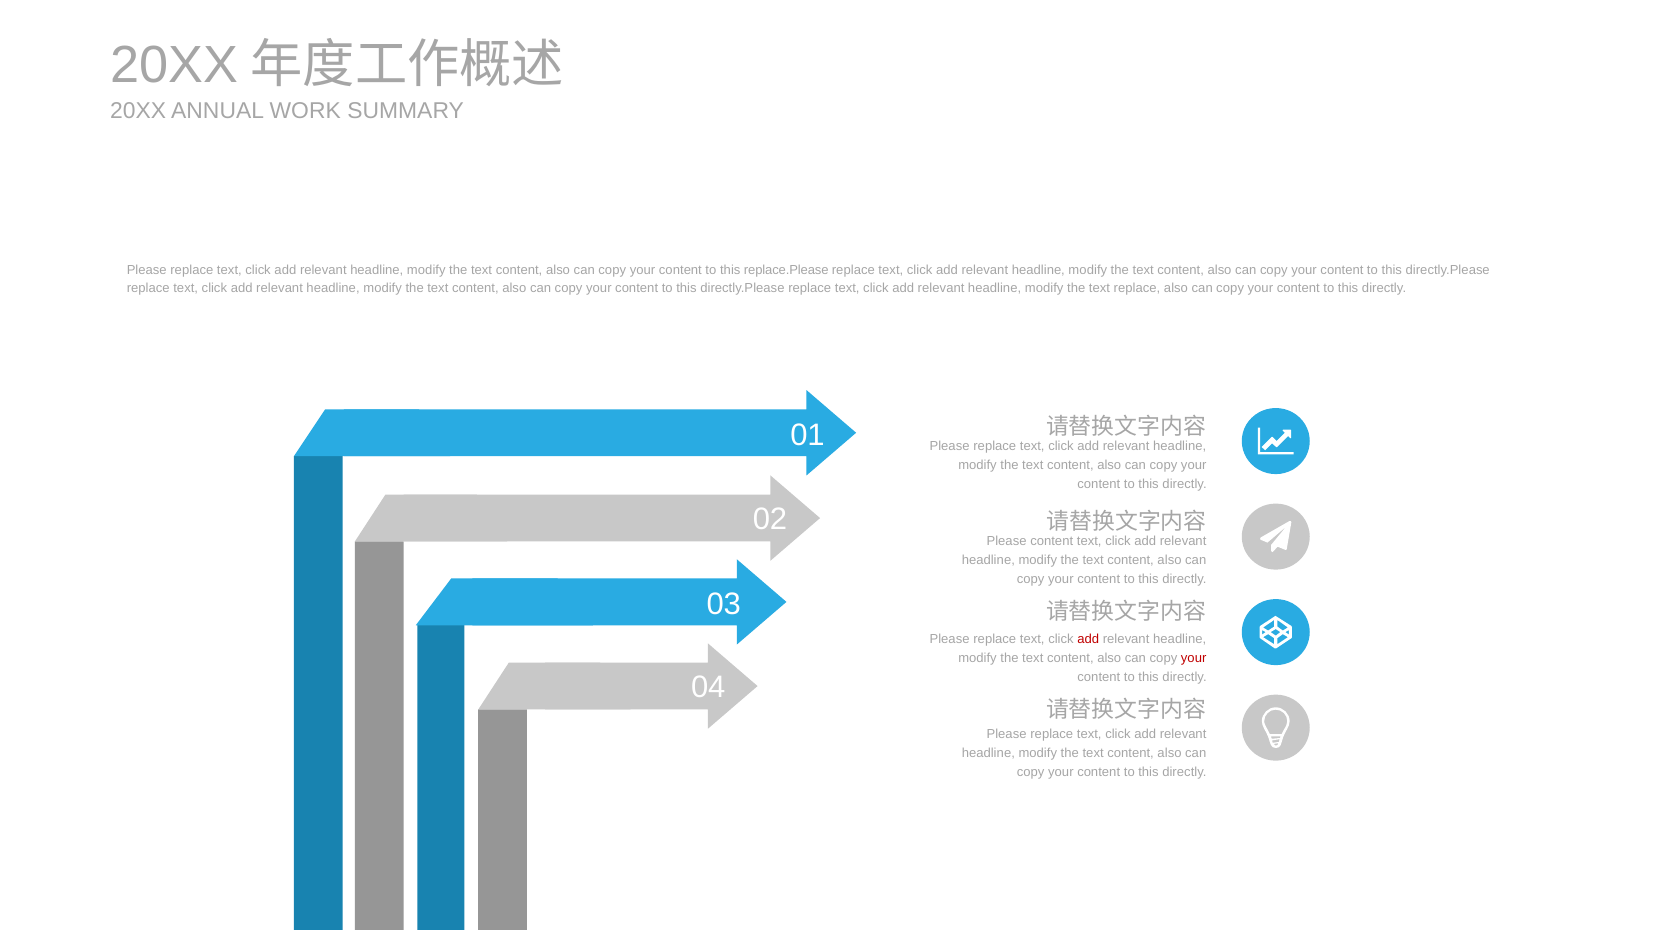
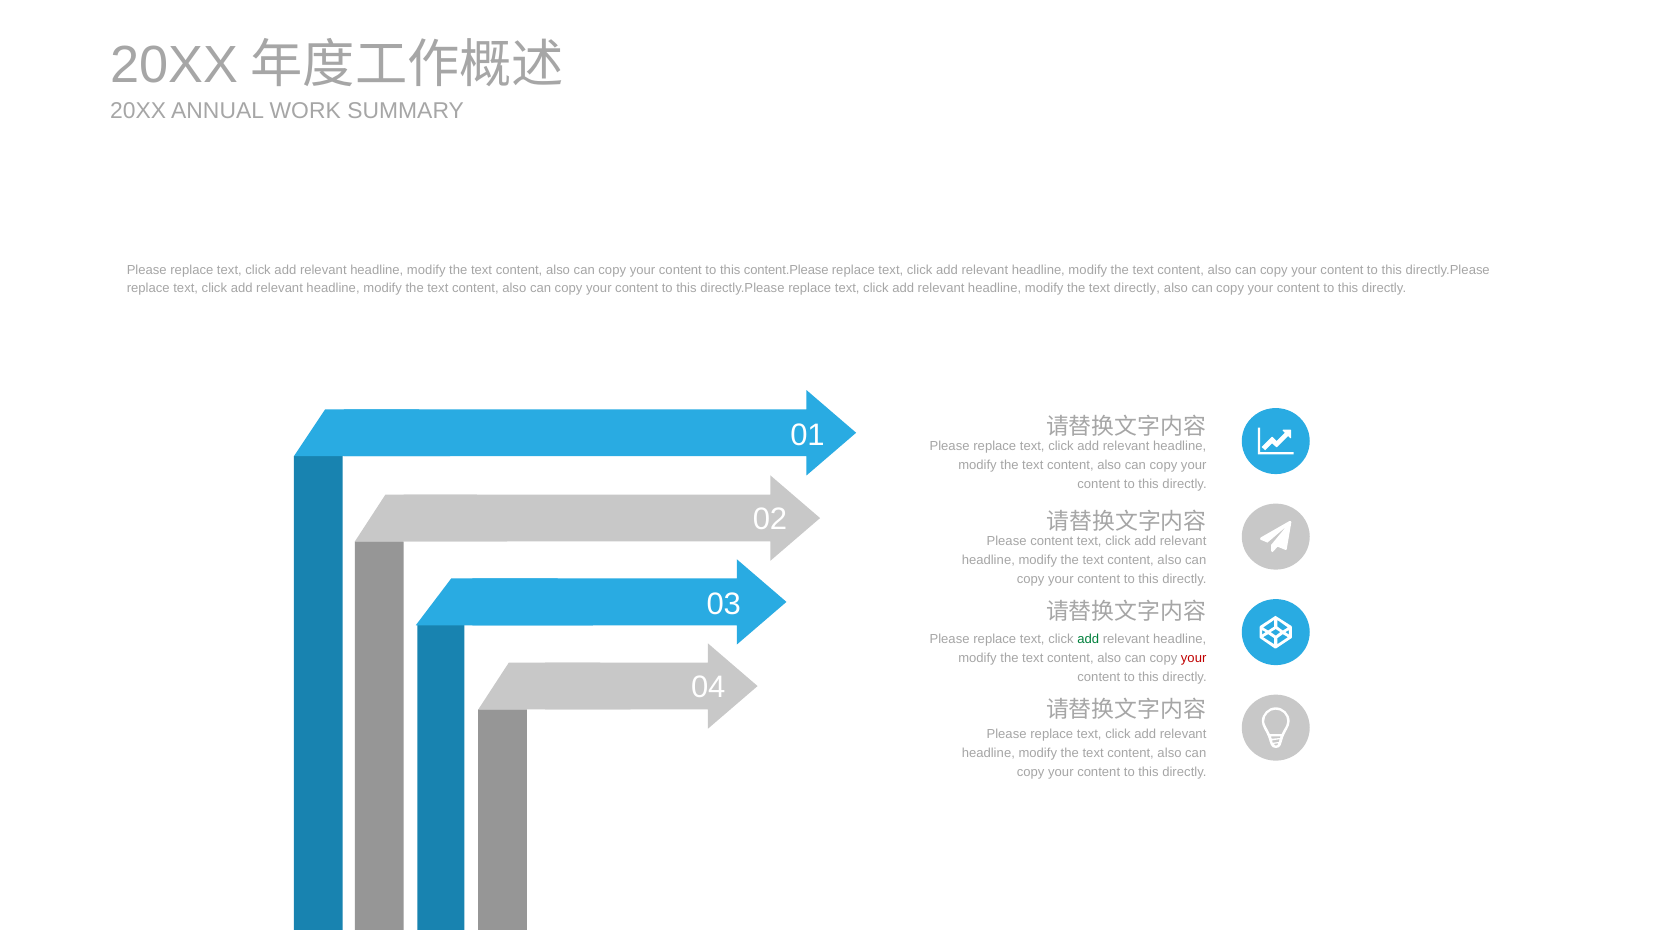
replace.Please: replace.Please -> content.Please (786, 270)
text replace: replace -> directly (1137, 288)
add colour: red -> green (1088, 639)
